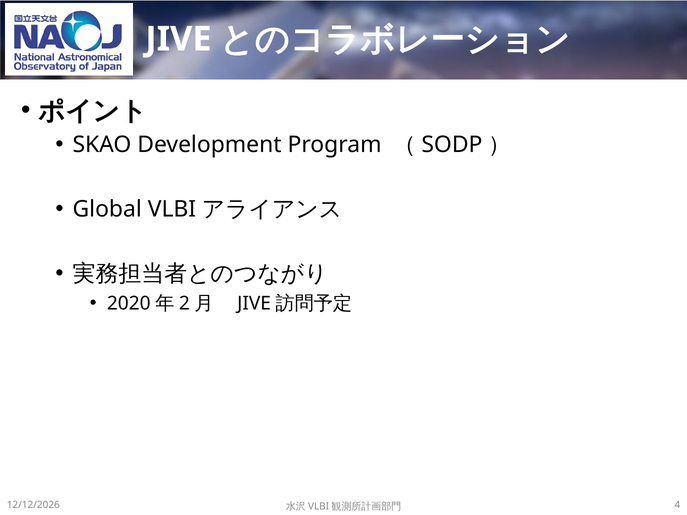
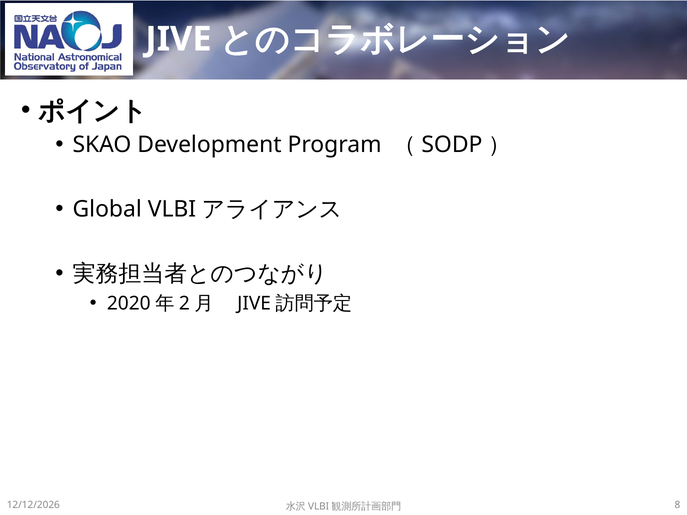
4: 4 -> 8 (677, 505)
